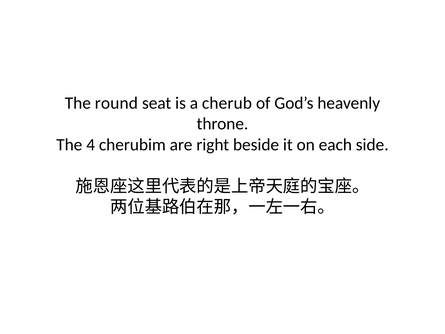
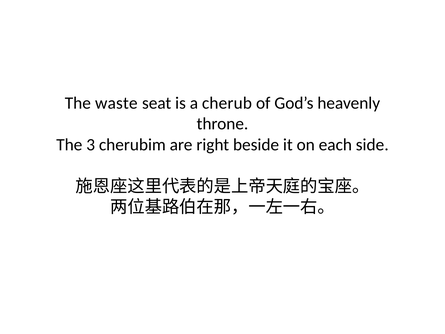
round: round -> waste (116, 103)
4: 4 -> 3 (91, 145)
